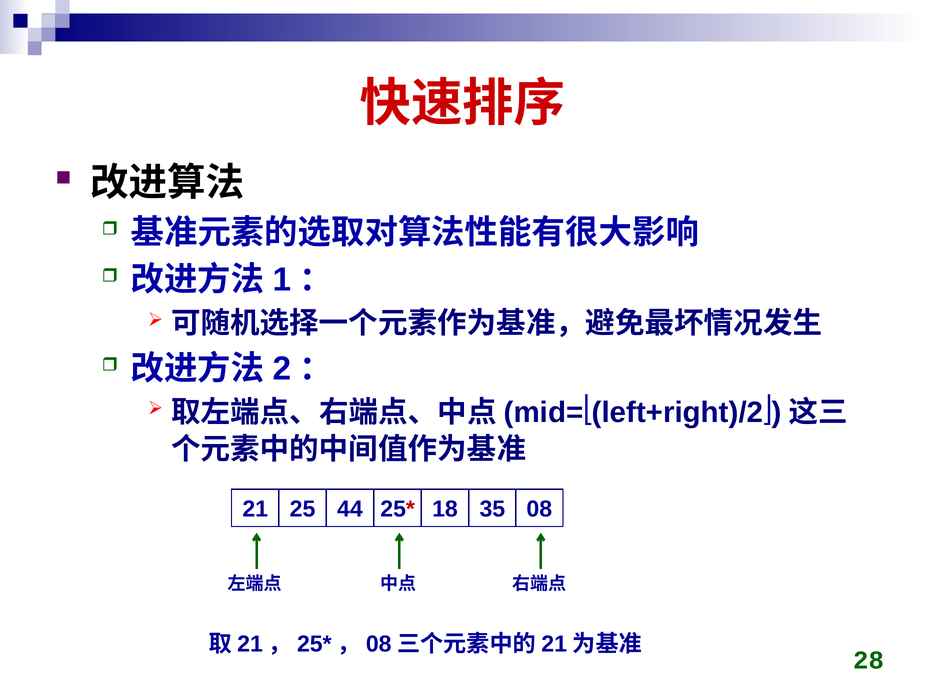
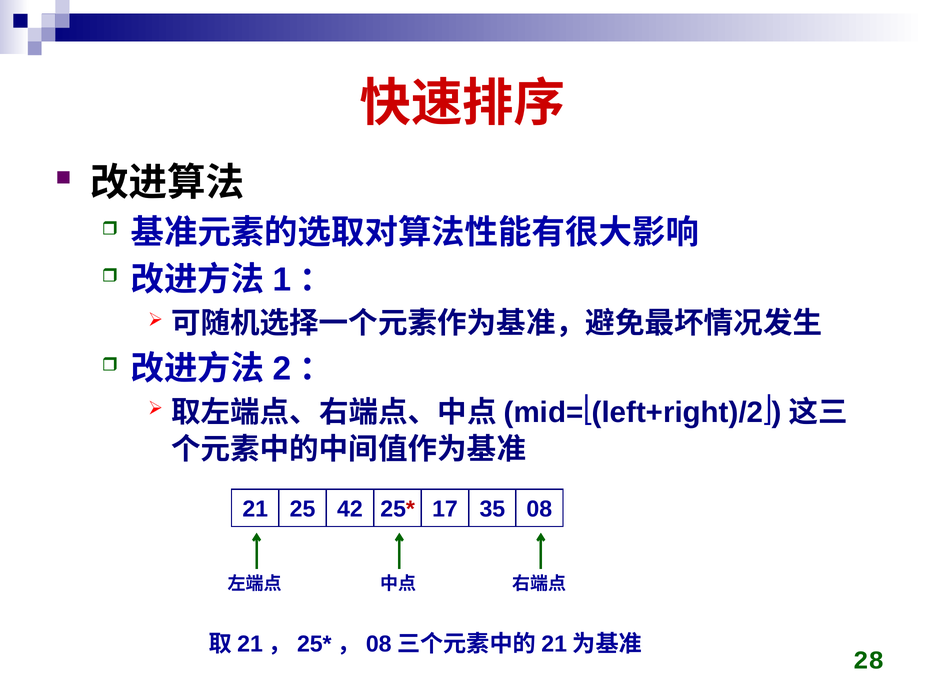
44: 44 -> 42 (350, 509)
18: 18 -> 17 (445, 509)
